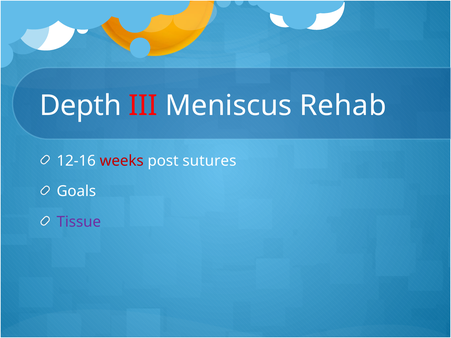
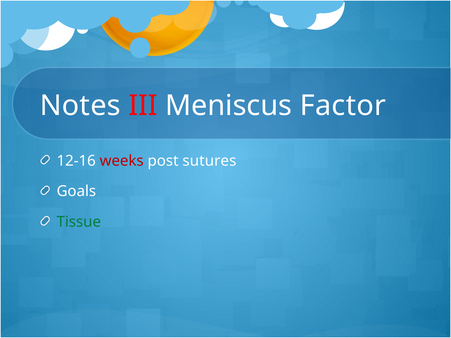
Depth: Depth -> Notes (80, 106)
Rehab: Rehab -> Factor (343, 106)
Tissue colour: purple -> green (79, 222)
